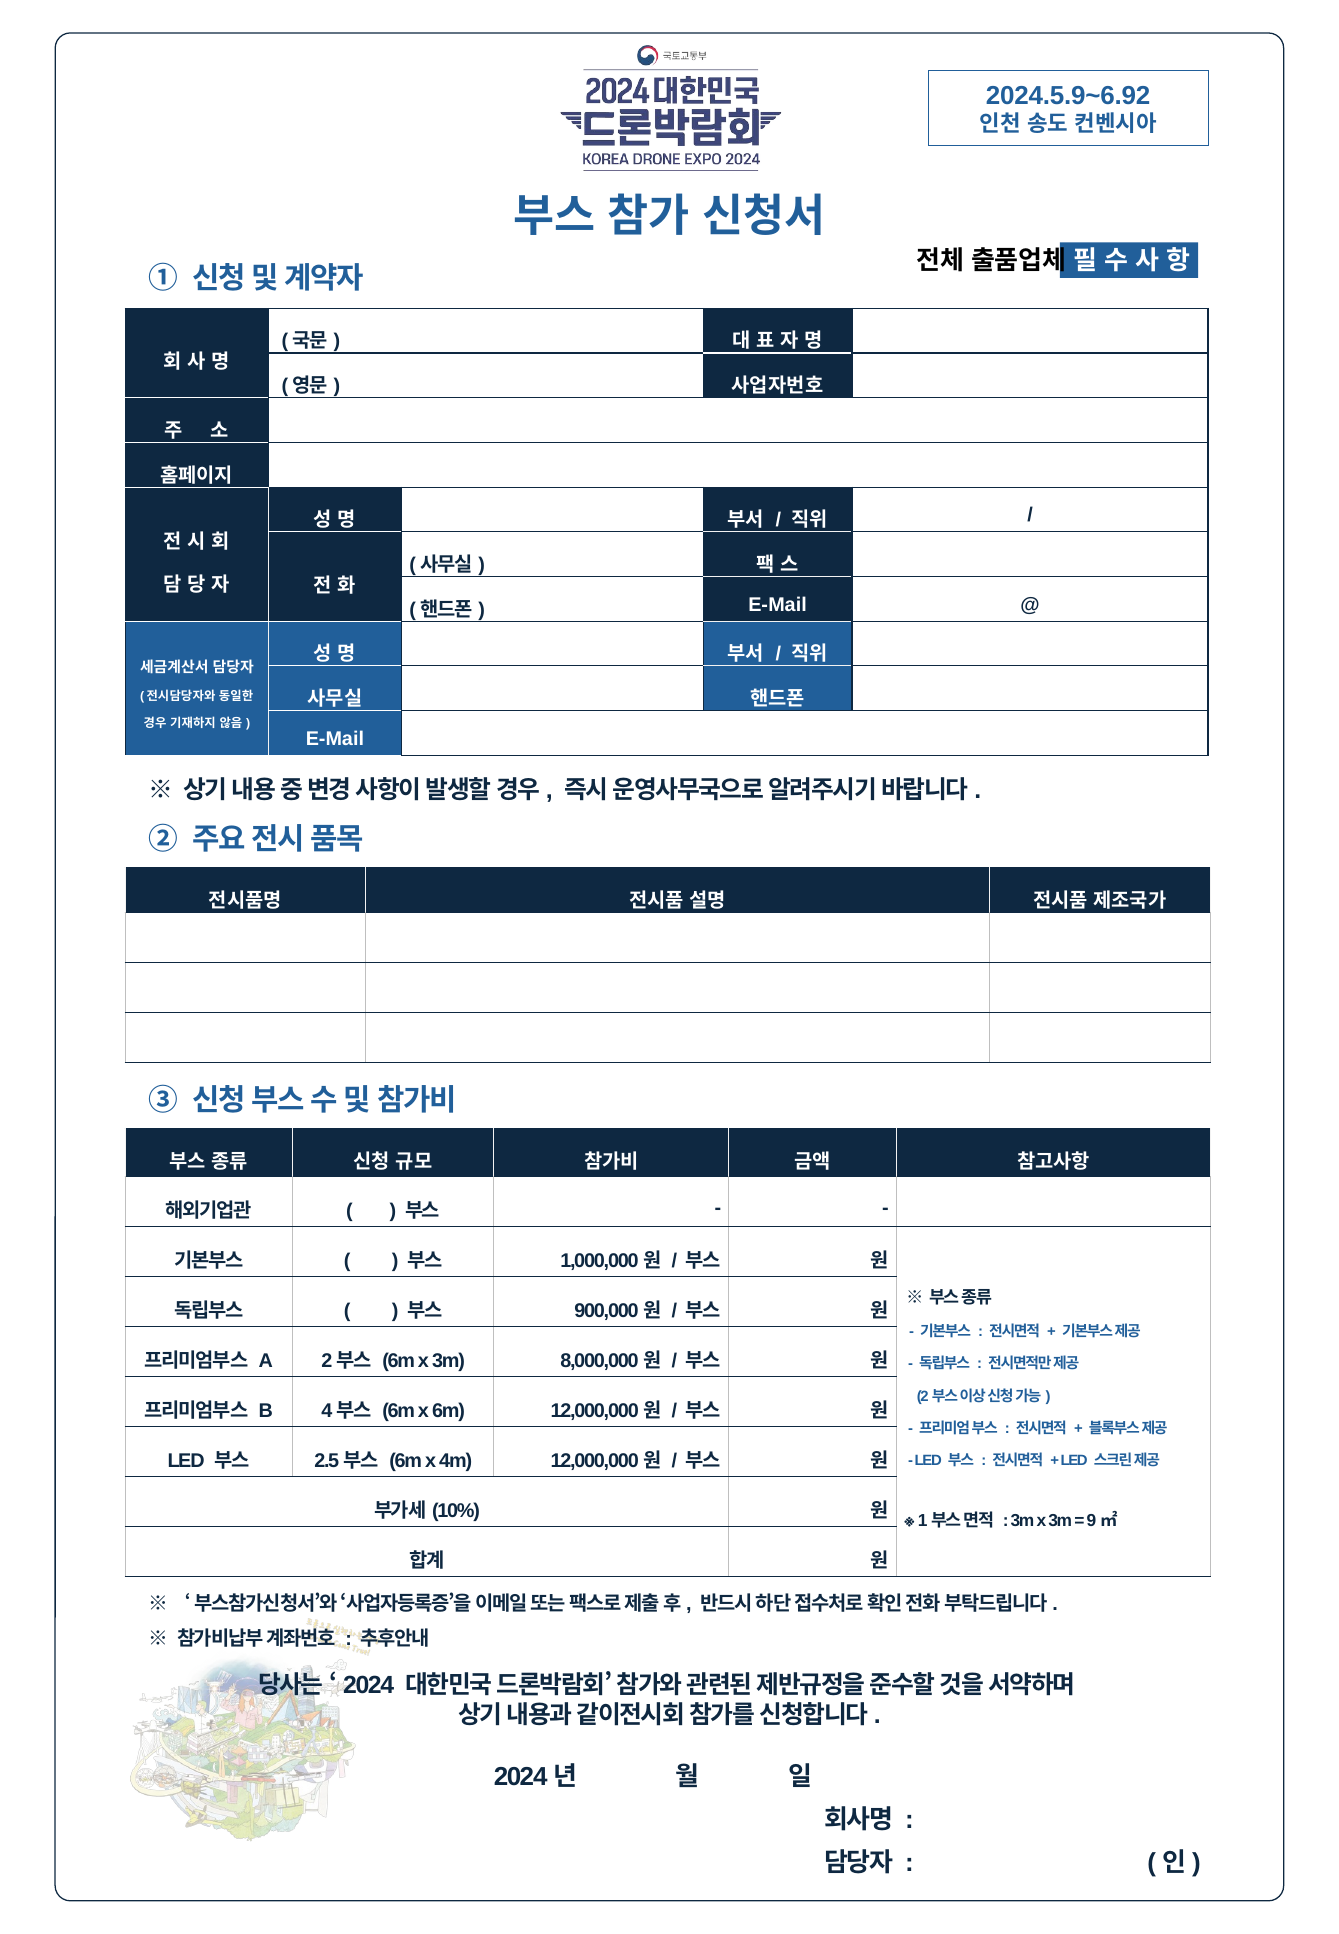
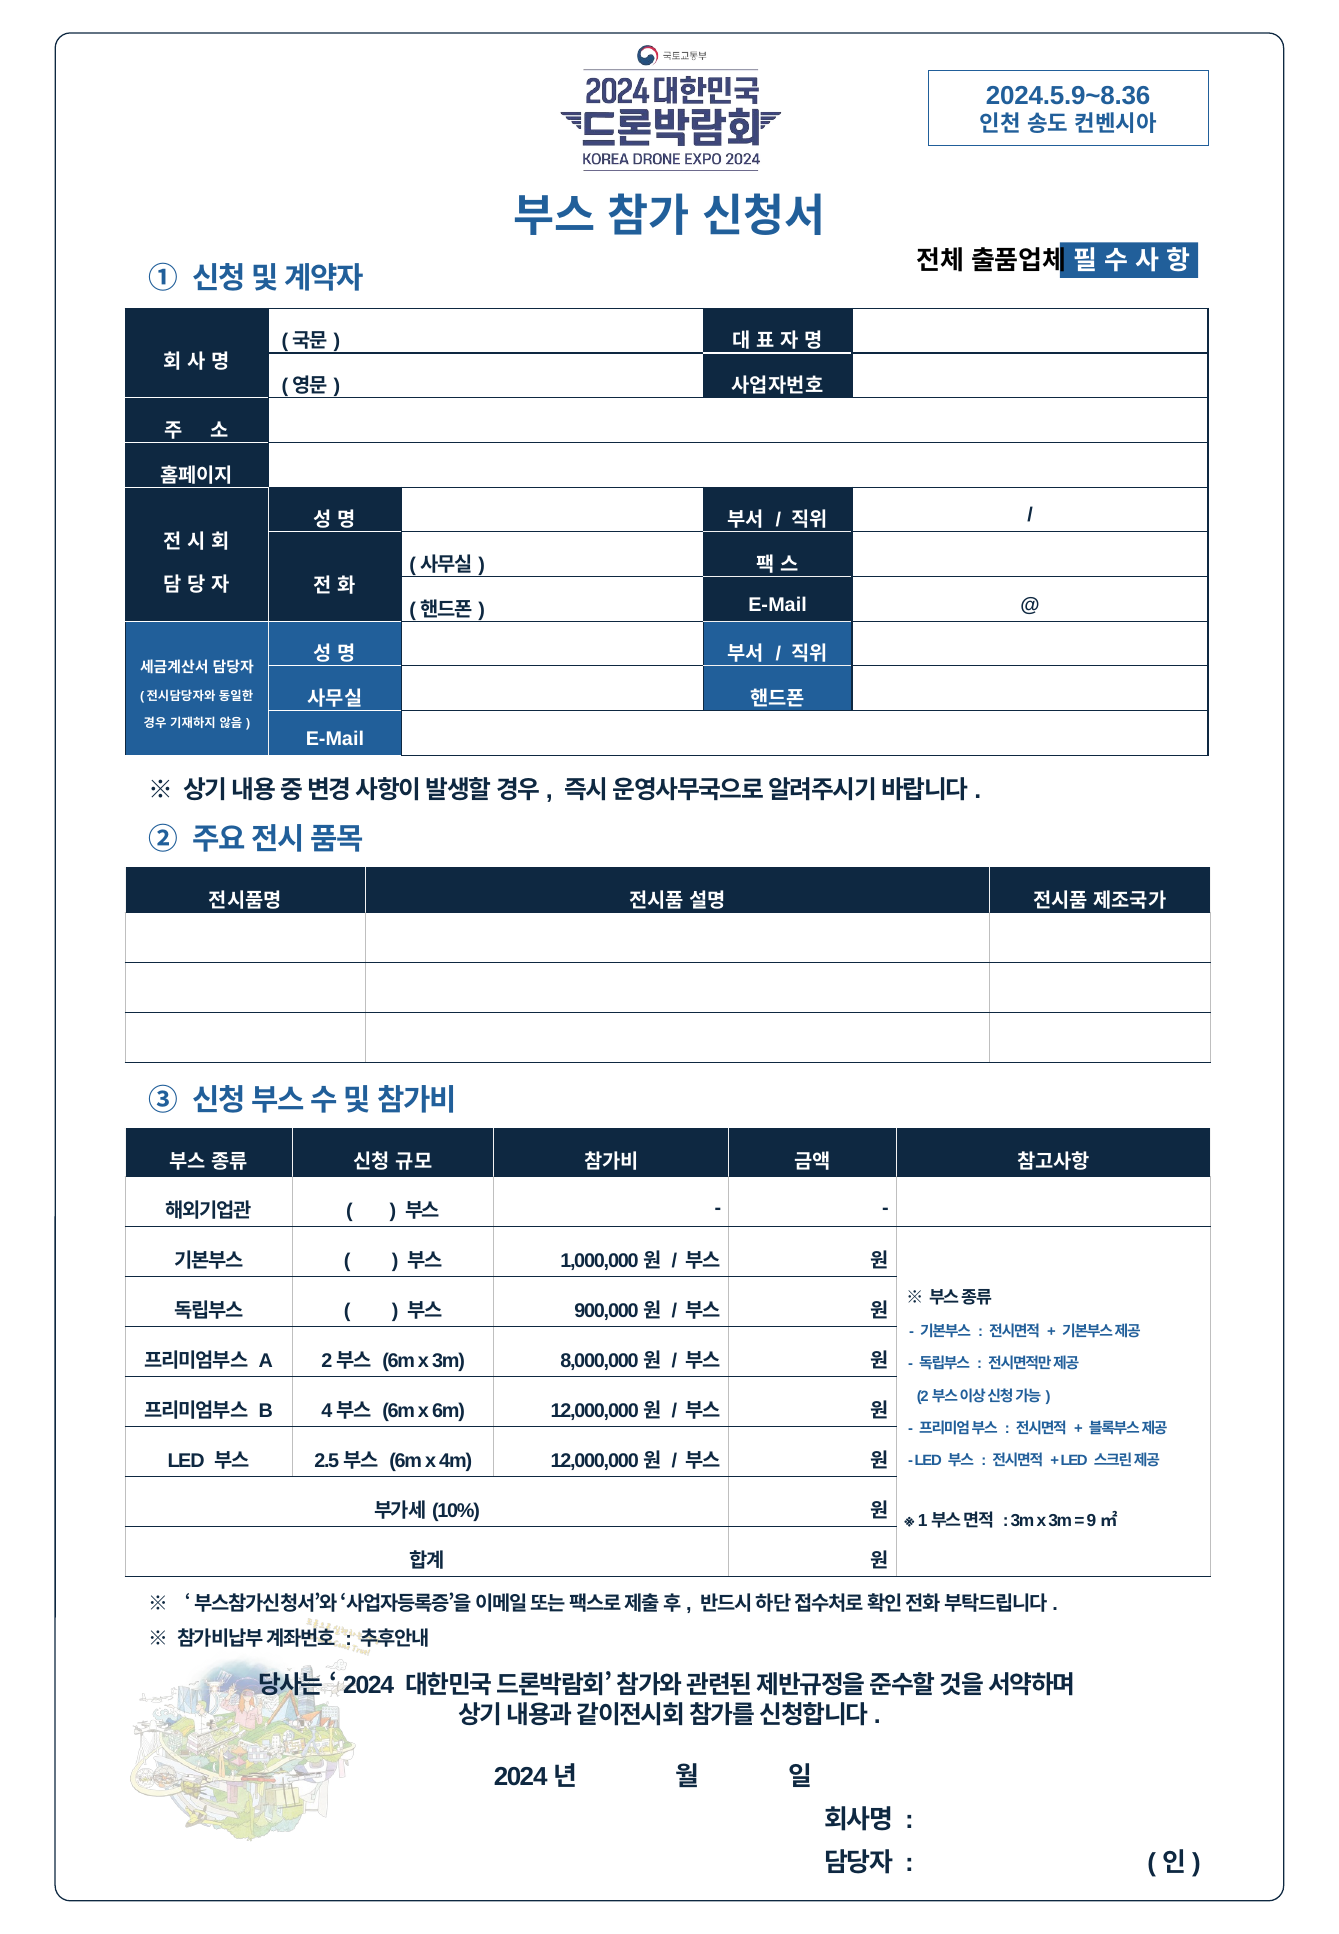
2024.5.9~6.92: 2024.5.9~6.92 -> 2024.5.9~8.36 (1068, 96)
